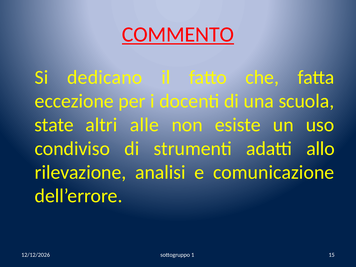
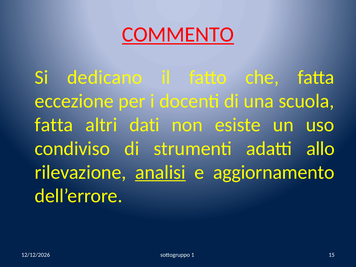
state: state -> fatta (54, 125)
alle: alle -> dati (145, 125)
analisi underline: none -> present (160, 172)
comunicazione: comunicazione -> aggiornamento (274, 172)
